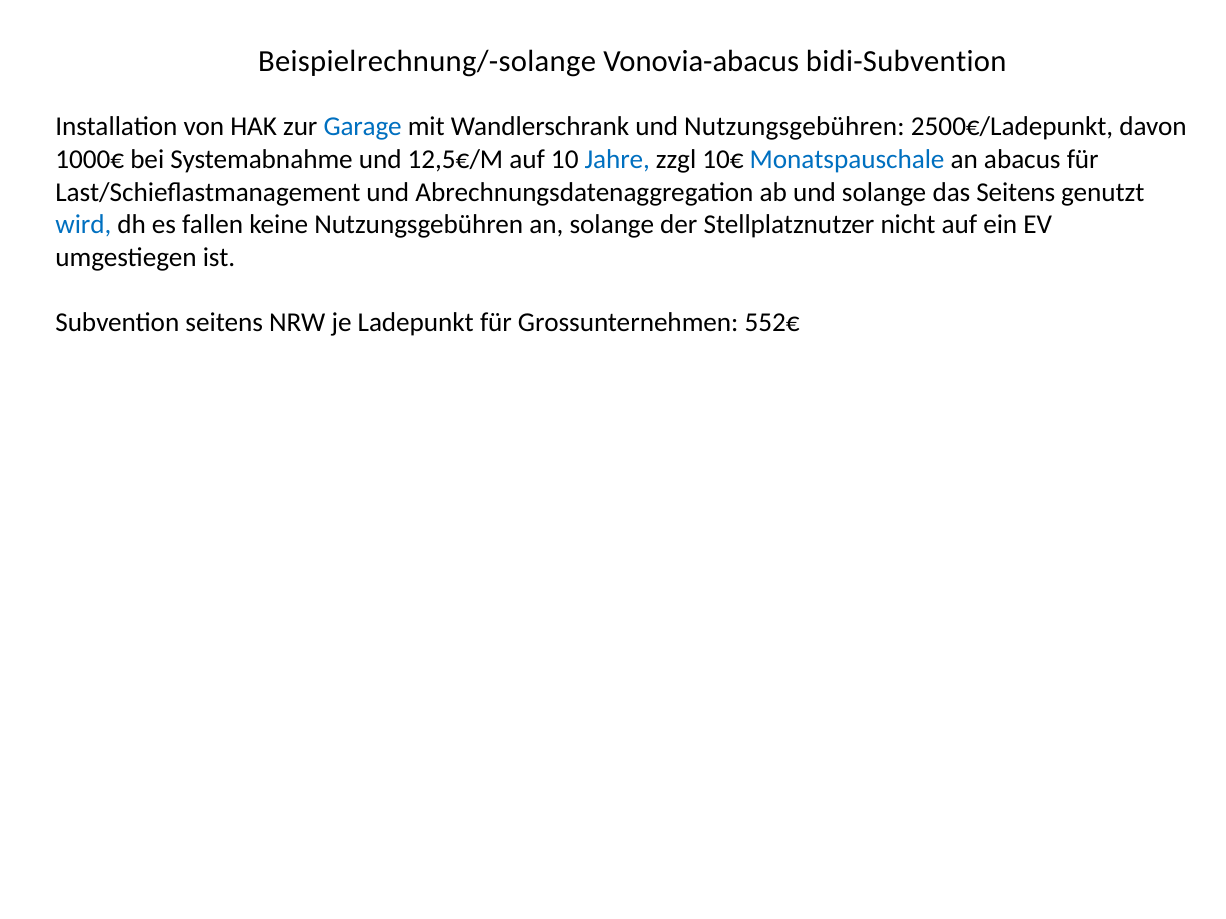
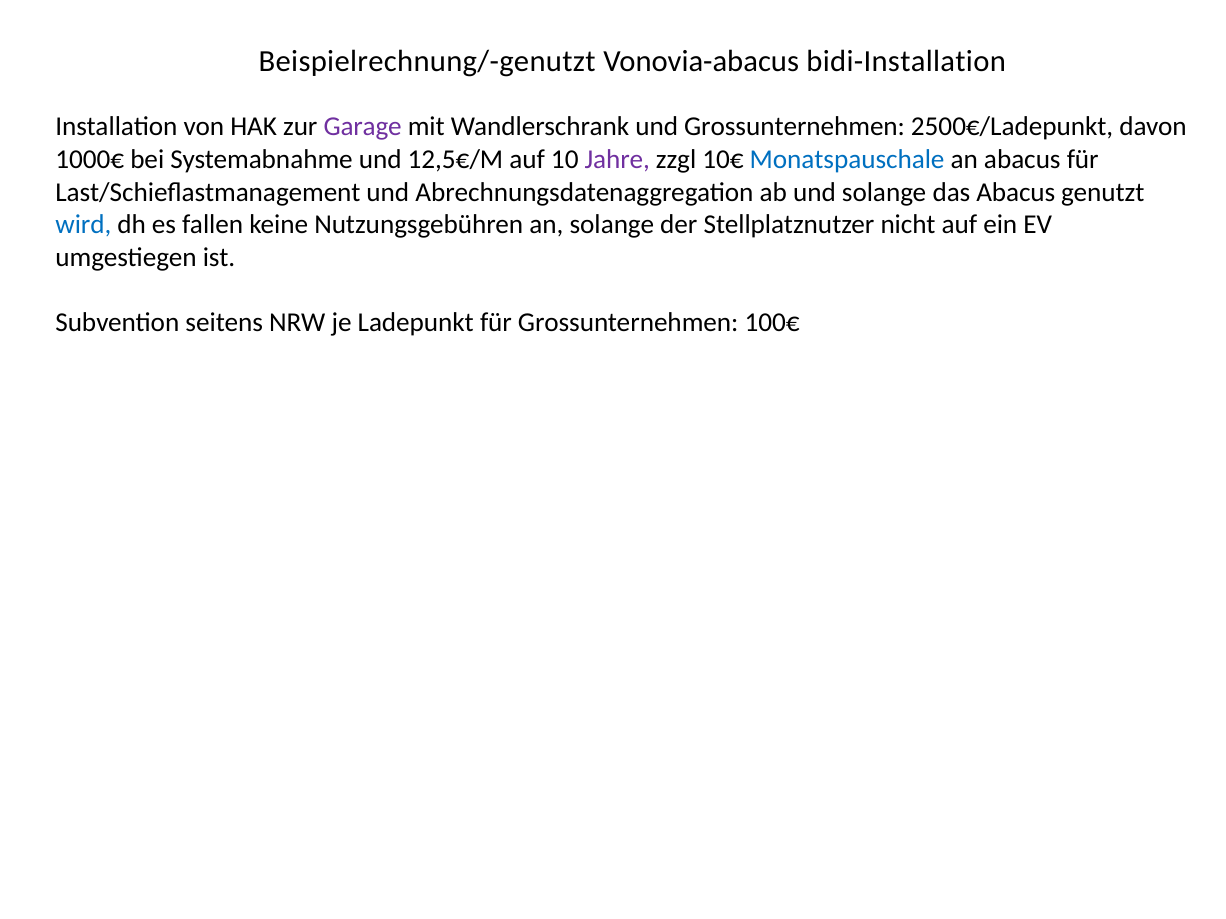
Beispielrechnung/-solange: Beispielrechnung/-solange -> Beispielrechnung/-genutzt (427, 61)
bidi-Subvention: bidi-Subvention -> bidi-Installation (906, 61)
Garage colour: blue -> purple (363, 127)
und Nutzungsgebühren: Nutzungsgebühren -> Grossunternehmen (795, 127)
Jahre colour: blue -> purple (617, 159)
das Seitens: Seitens -> Abacus (1016, 192)
552€: 552€ -> 100€ (772, 323)
